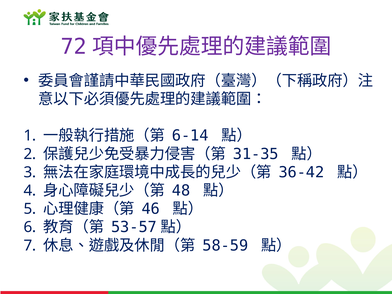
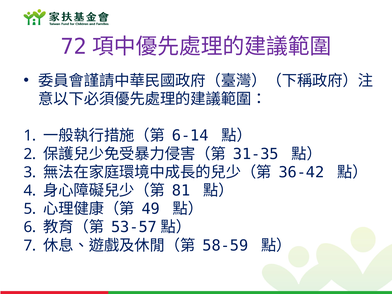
48: 48 -> 81 (181, 191)
46: 46 -> 49 (151, 209)
